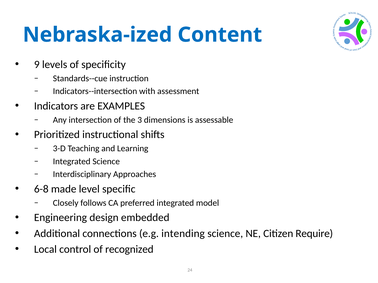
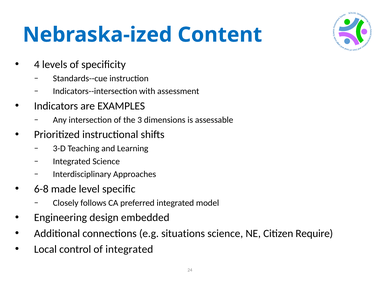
9: 9 -> 4 (37, 65)
intending: intending -> situations (183, 234)
of recognized: recognized -> integrated (129, 250)
